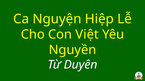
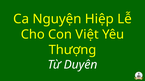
Nguyền: Nguyền -> Thượng (73, 50)
